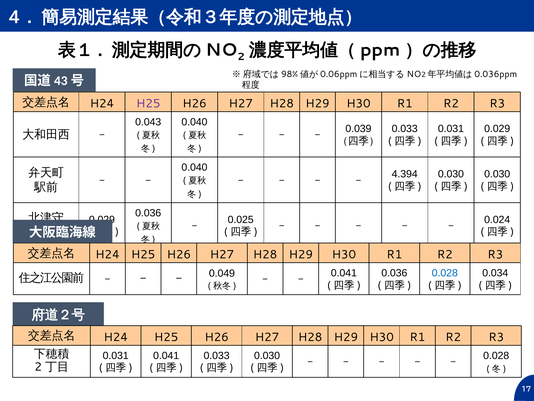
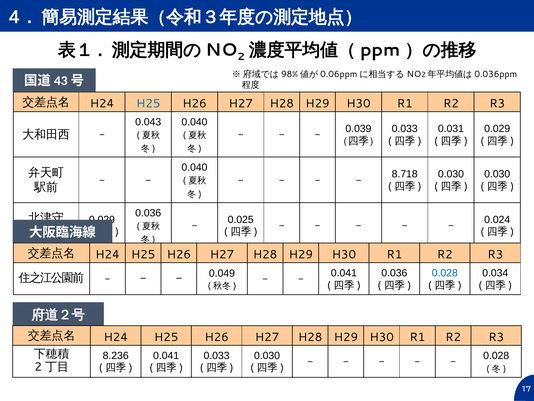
H25 colour: purple -> blue (148, 104)
4.394: 4.394 -> 8.718 (405, 174)
0.031: 0.031 -> 8.236 (116, 355)
